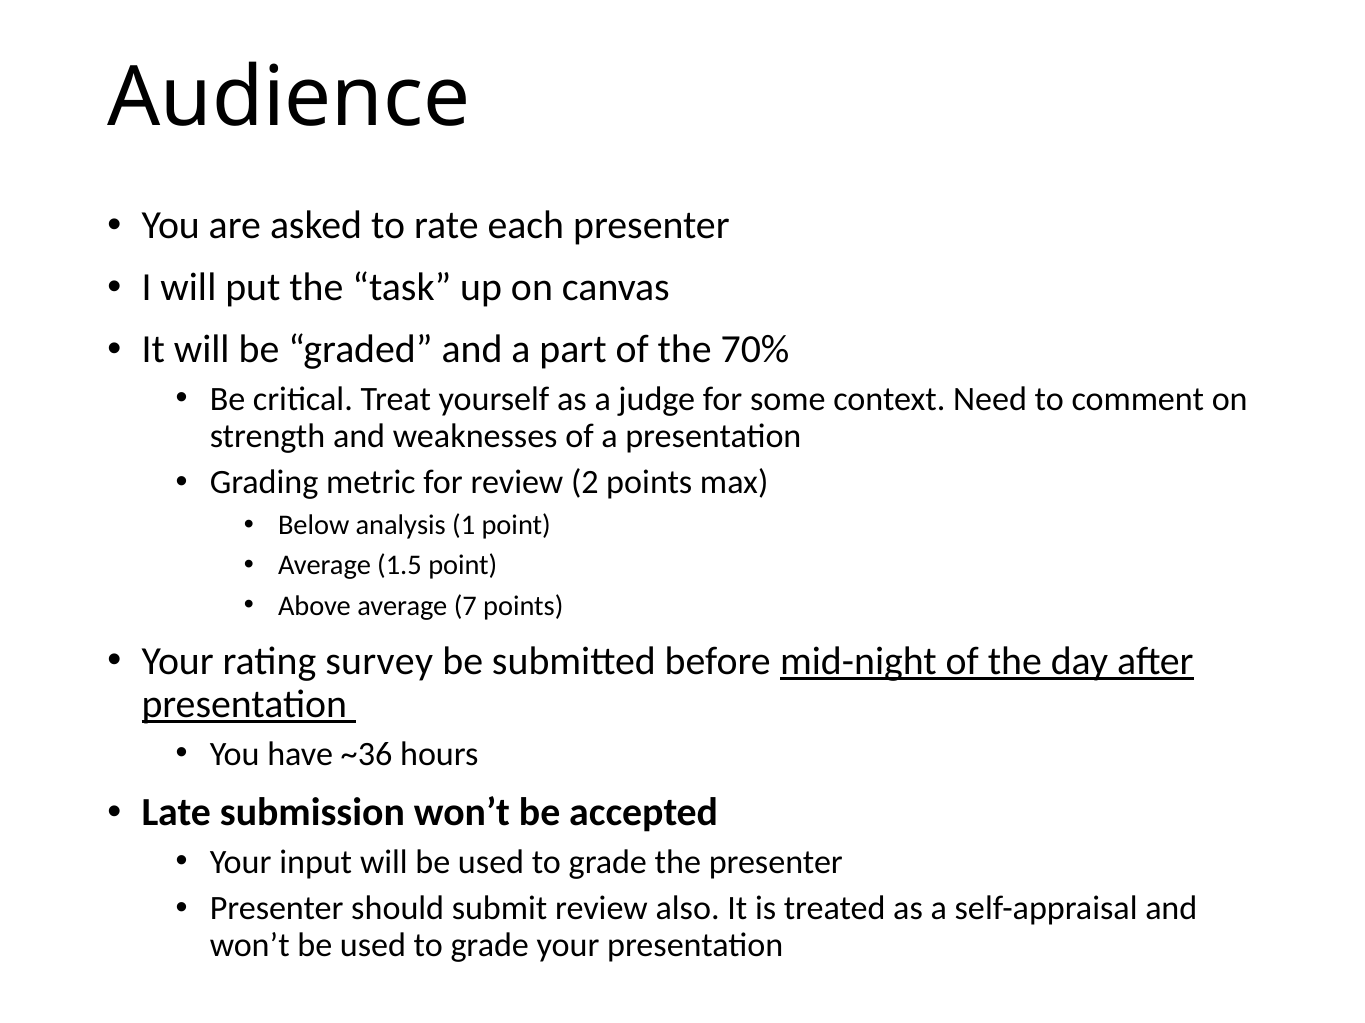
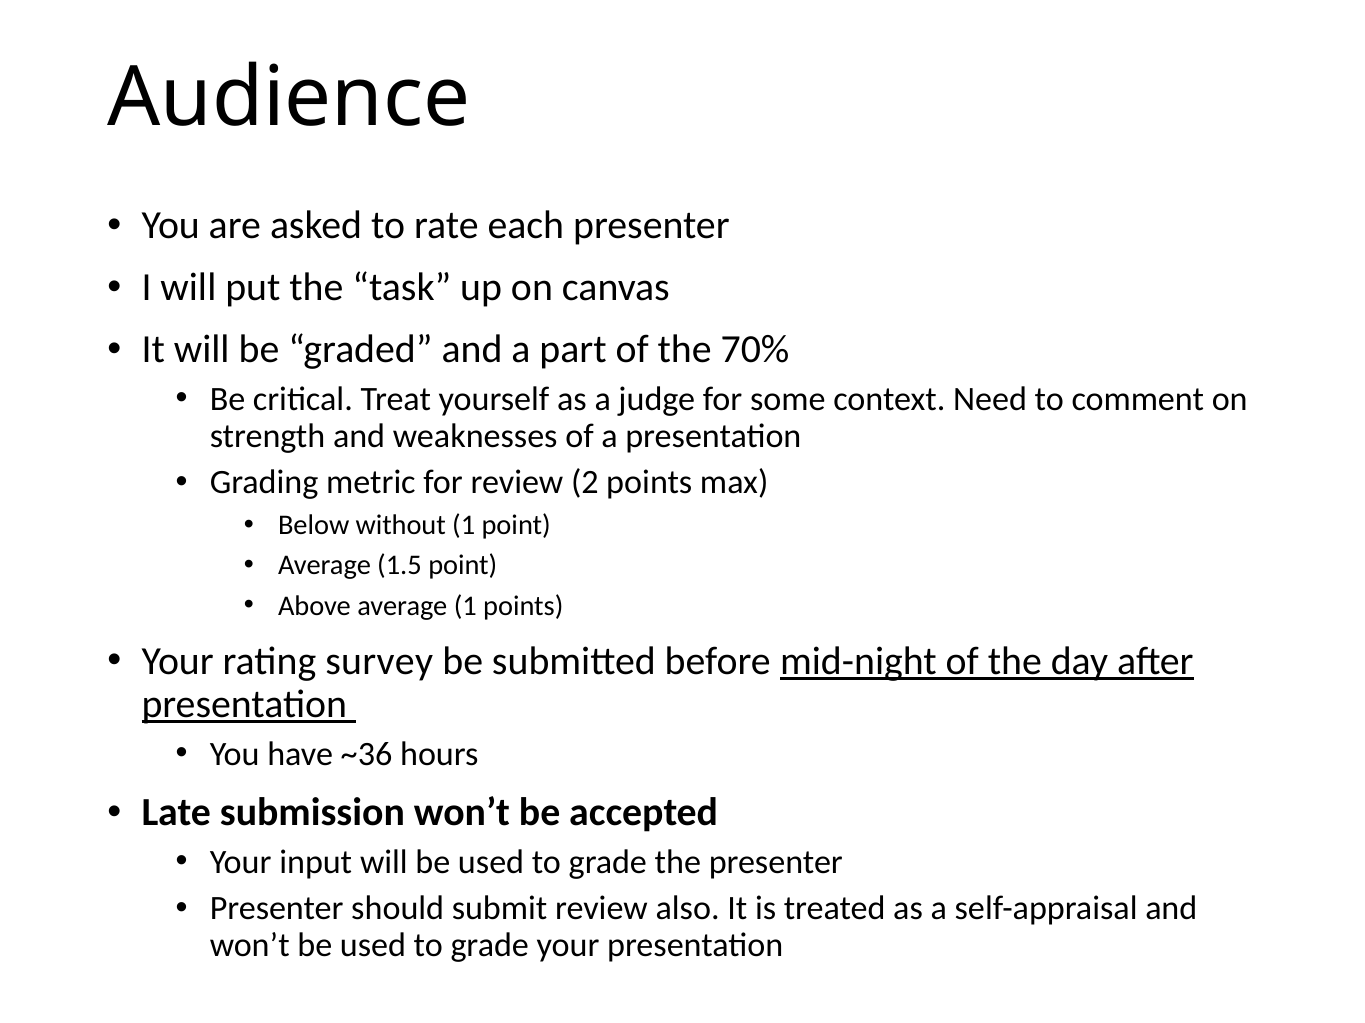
analysis: analysis -> without (401, 526)
average 7: 7 -> 1 (465, 606)
